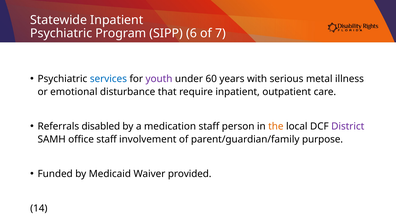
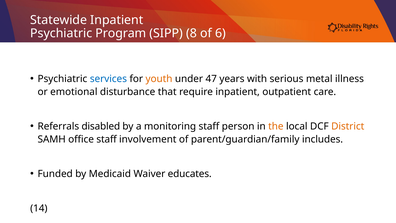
6: 6 -> 8 (191, 33)
7: 7 -> 6 (220, 33)
youth colour: purple -> orange (159, 79)
60: 60 -> 47 (211, 79)
medication: medication -> monitoring (170, 126)
District colour: purple -> orange (348, 126)
purpose: purpose -> includes (323, 139)
provided: provided -> educates (190, 174)
